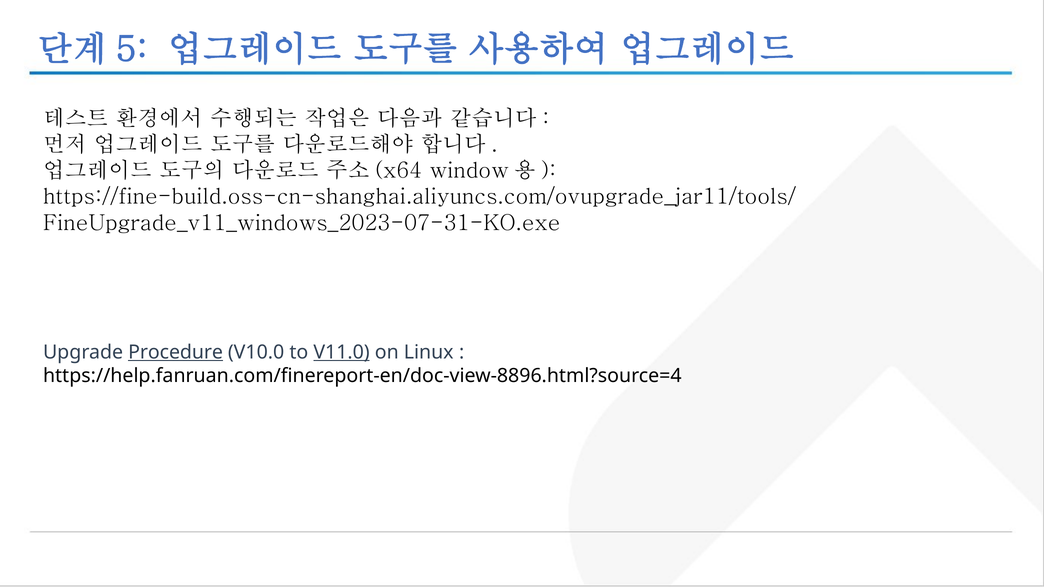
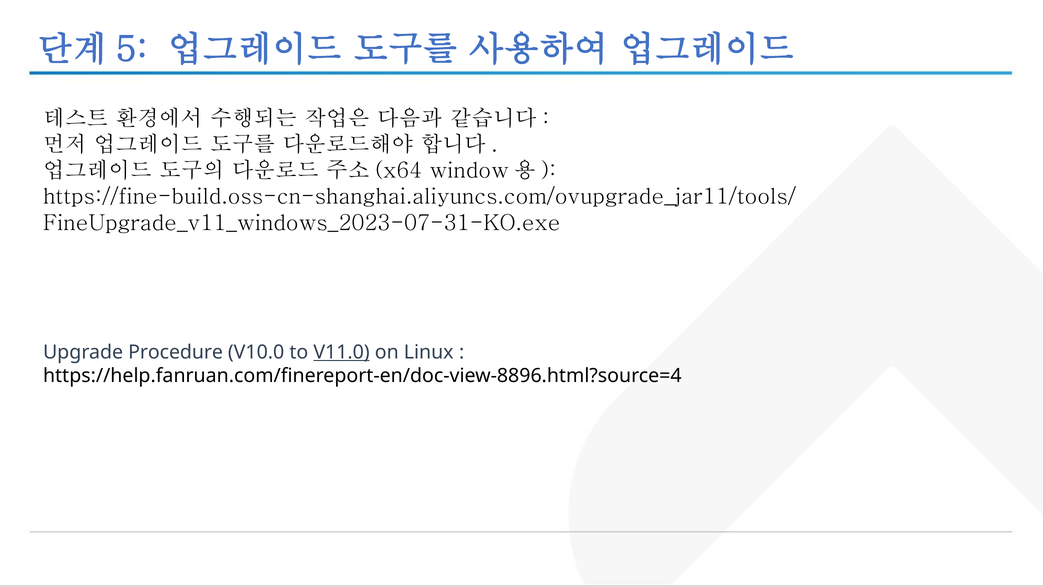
Procedure underline: present -> none (176, 352)
